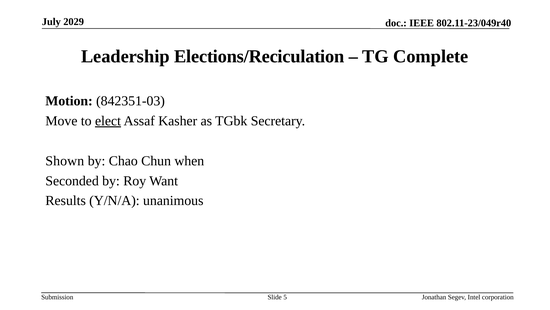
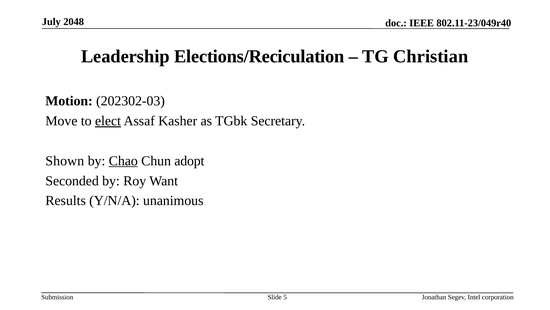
2029: 2029 -> 2048 (74, 22)
Complete: Complete -> Christian (431, 56)
842351-03: 842351-03 -> 202302-03 (131, 101)
Chao underline: none -> present (123, 160)
when: when -> adopt (189, 160)
